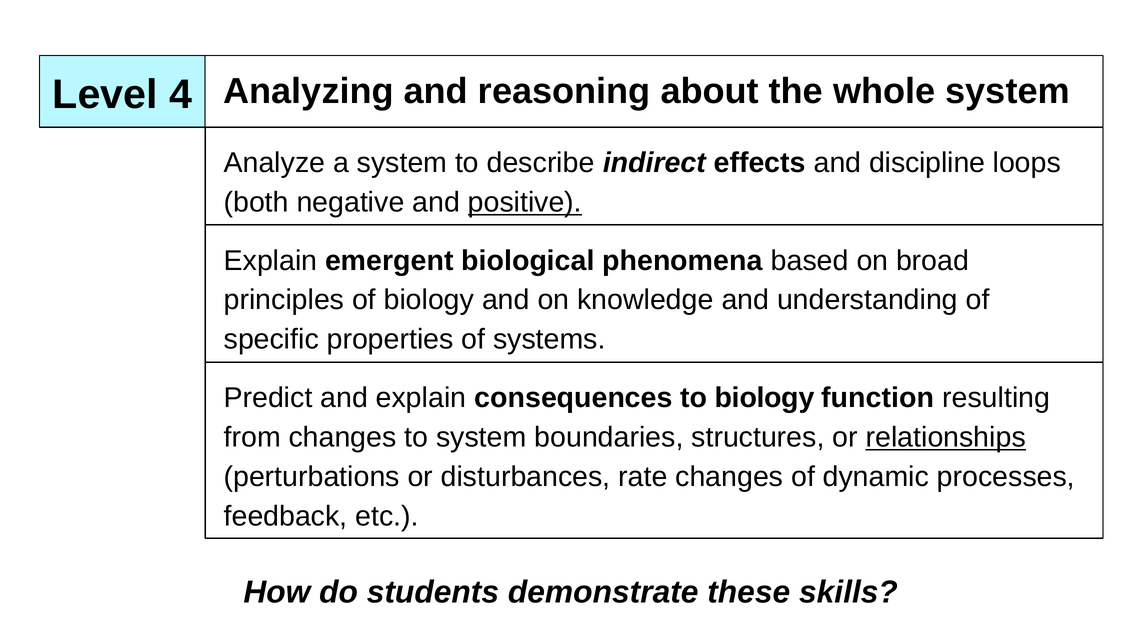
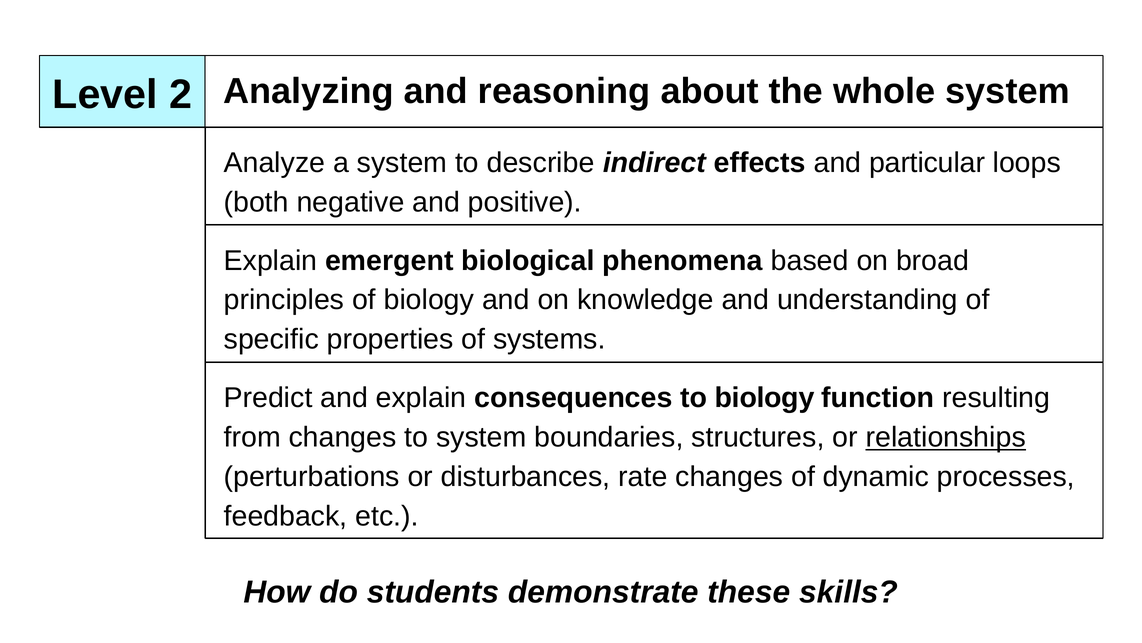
4: 4 -> 2 (181, 95)
discipline: discipline -> particular (927, 163)
positive underline: present -> none (525, 202)
